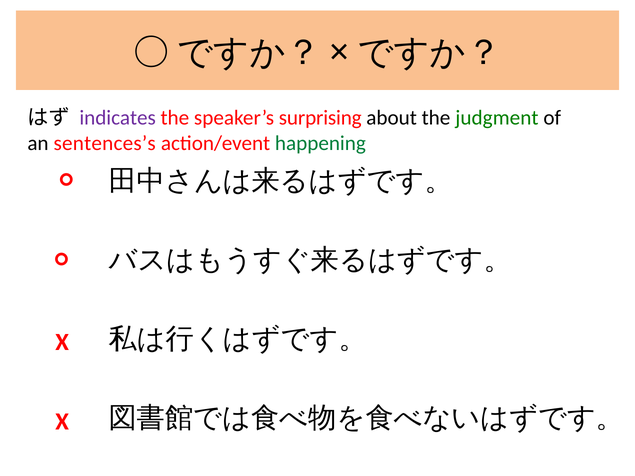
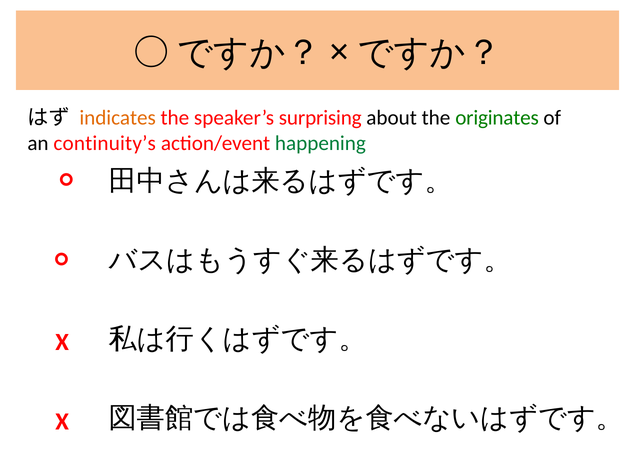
indicates colour: purple -> orange (118, 118)
judgment: judgment -> originates (497, 118)
sentences’s: sentences’s -> continuity’s (105, 143)
